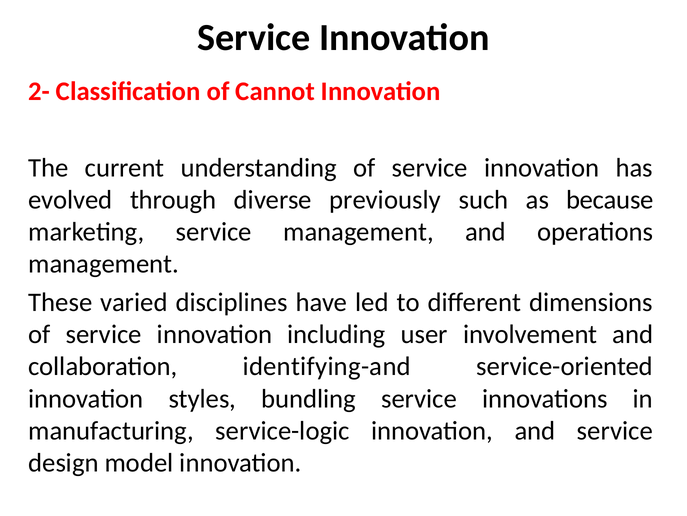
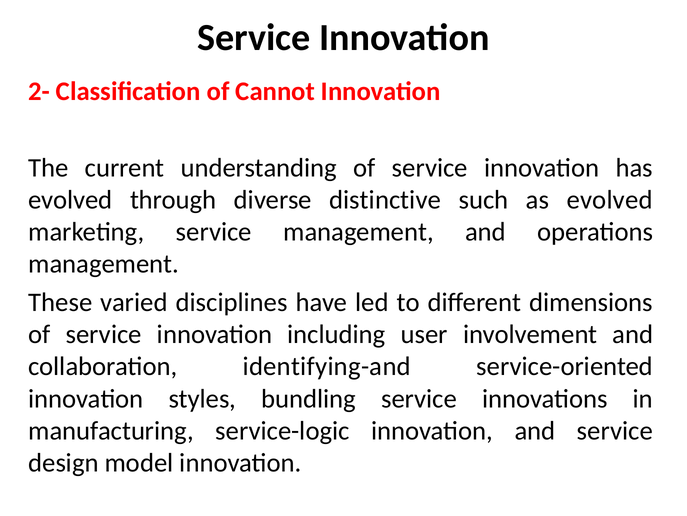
previously: previously -> distinctive (385, 200)
as because: because -> evolved (610, 200)
